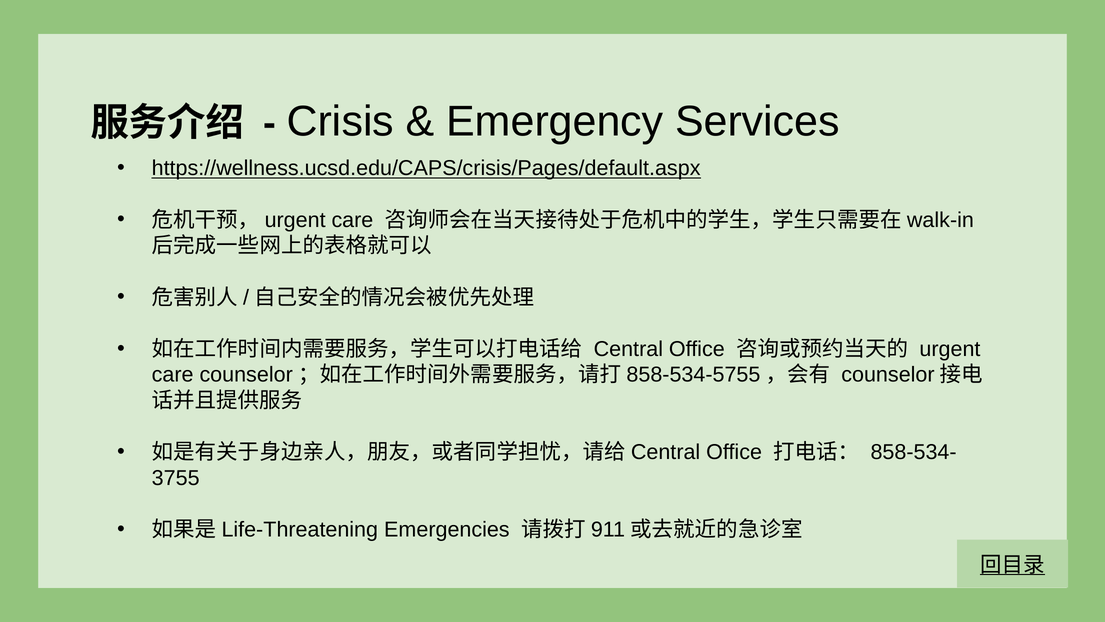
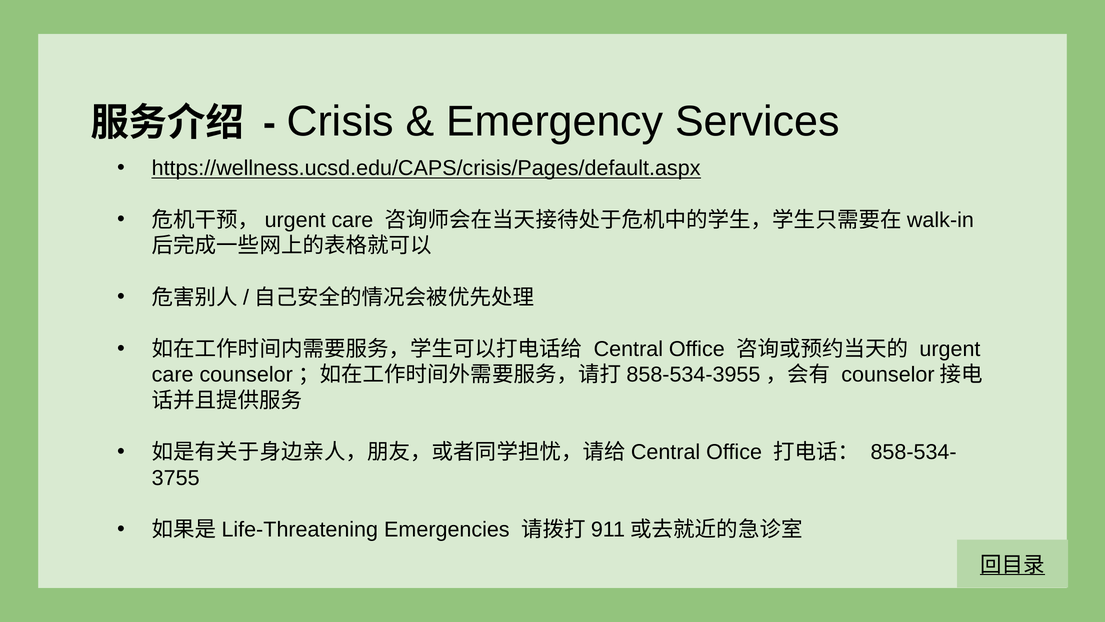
858-534-5755: 858-534-5755 -> 858-534-3955 (693, 375)
